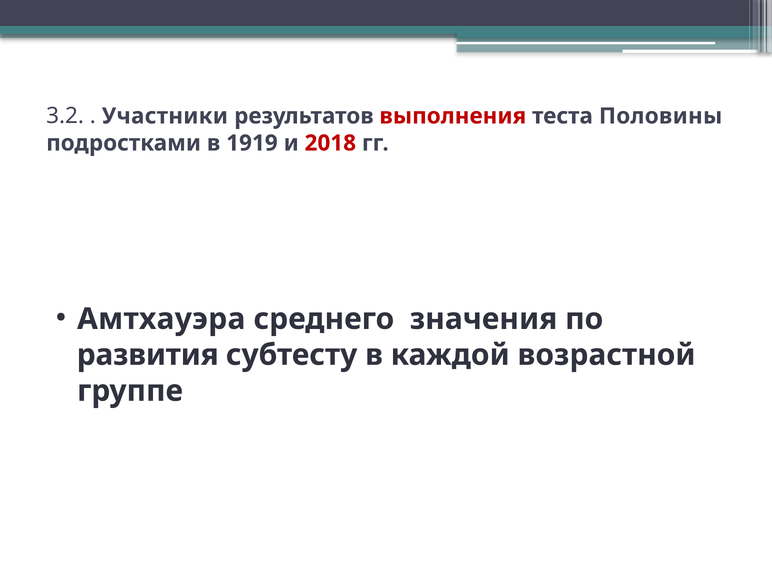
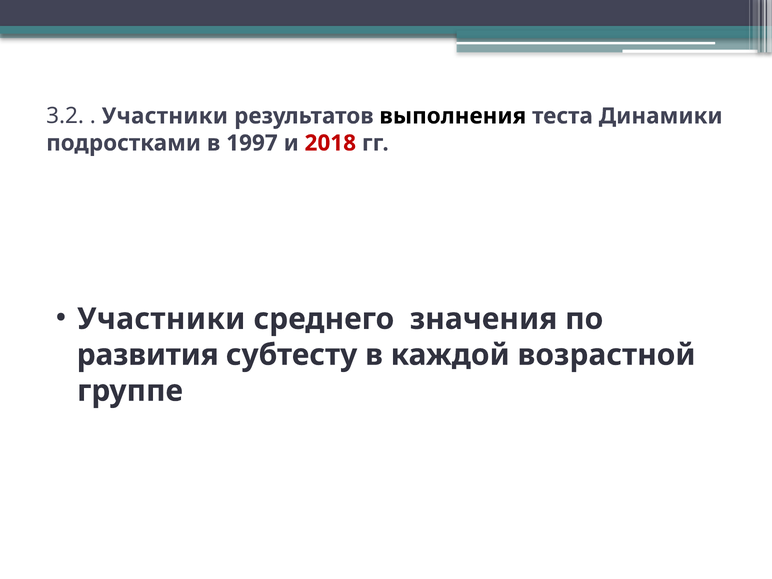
выполнения colour: red -> black (453, 116)
Половины: Половины -> Динамики (661, 116)
1919: 1919 -> 1997 (252, 143)
Амтхауэра: Амтхауэра -> Участники (161, 319)
